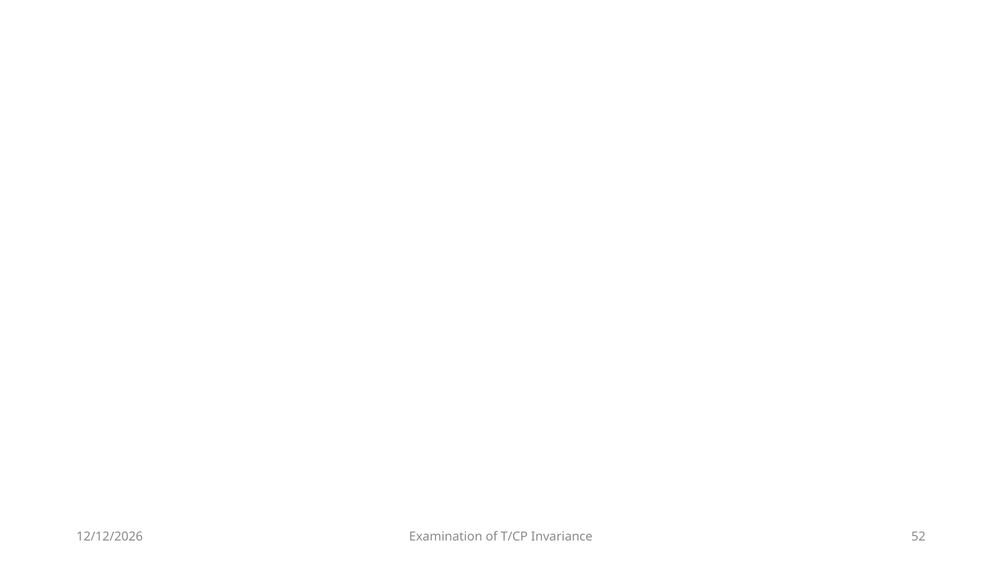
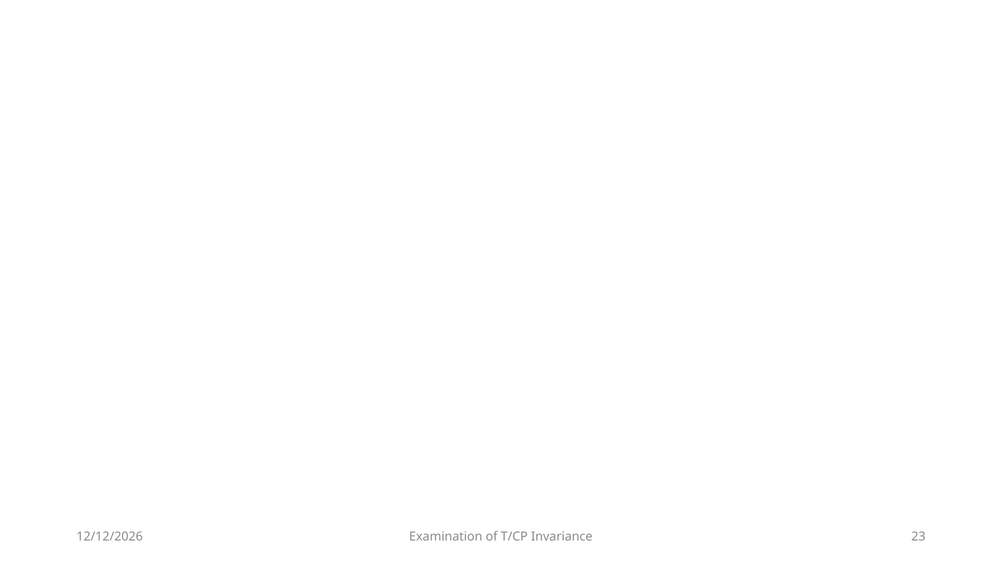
52: 52 -> 23 (918, 537)
